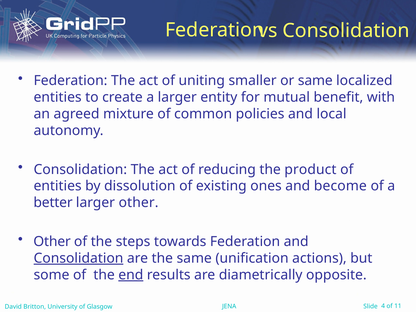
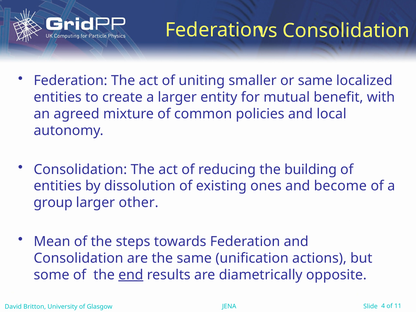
product: product -> building (311, 169)
better: better -> group (53, 203)
Other: Other -> Mean (52, 242)
Consolidation underline: present -> none (79, 258)
